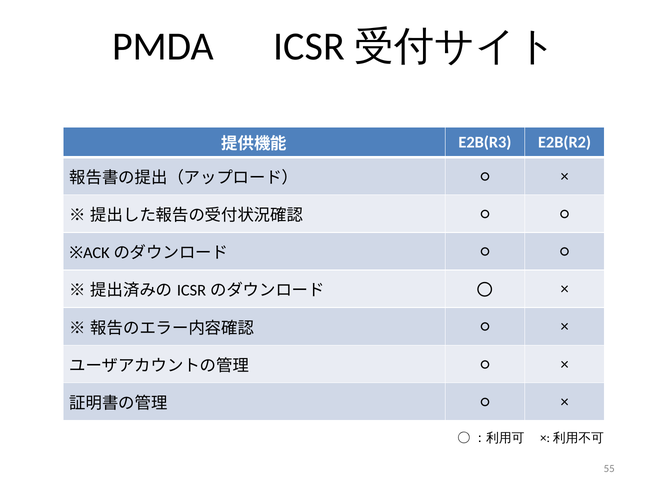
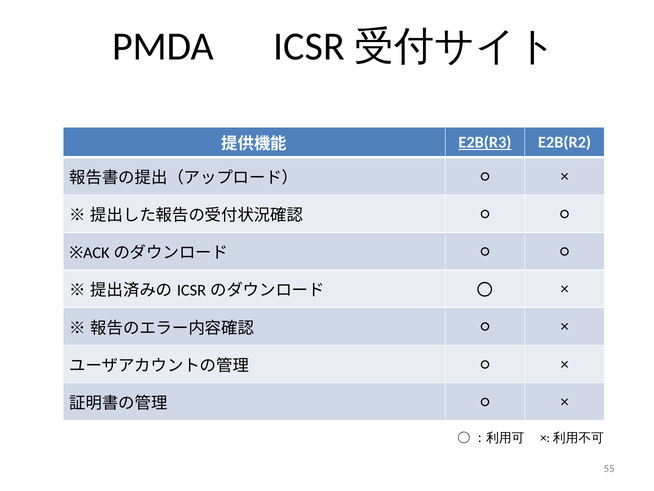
E2B(R3 underline: none -> present (485, 142)
